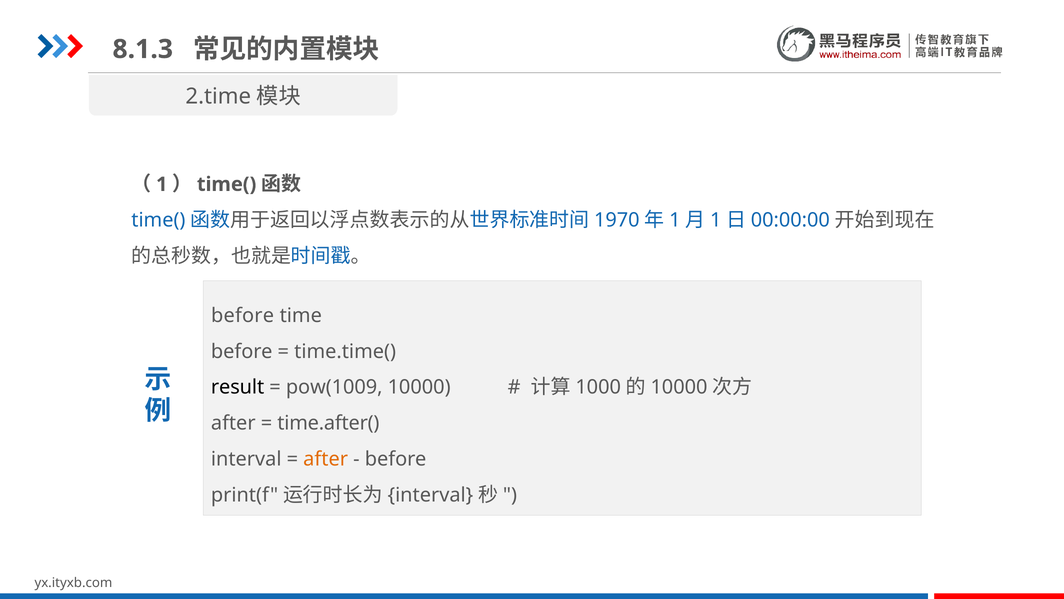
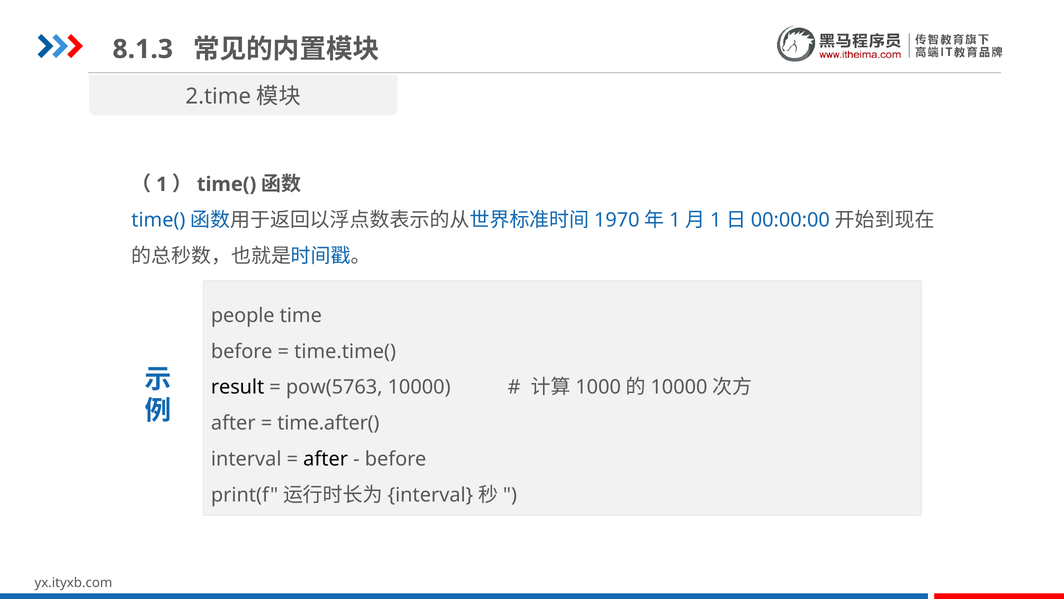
before: before -> people (243, 315)
pow(1009: pow(1009 -> pow(5763 (334, 387)
after colour: orange -> black (326, 459)
